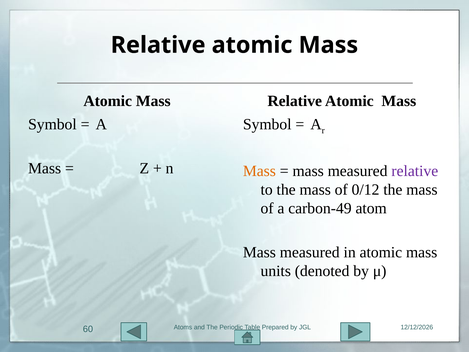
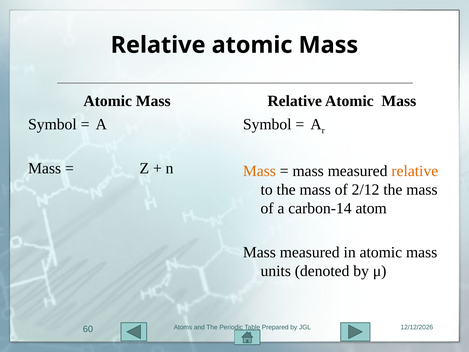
relative colour: purple -> orange (415, 171)
0/12: 0/12 -> 2/12 (366, 189)
carbon-49: carbon-49 -> carbon-14 (320, 208)
